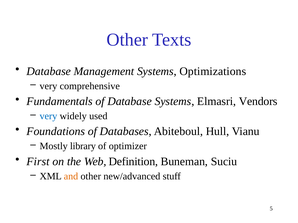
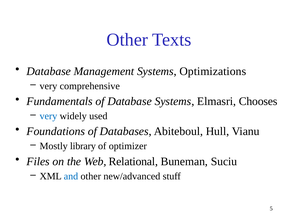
Vendors: Vendors -> Chooses (258, 101)
First: First -> Files (38, 162)
Definition: Definition -> Relational (133, 162)
and colour: orange -> blue (71, 177)
